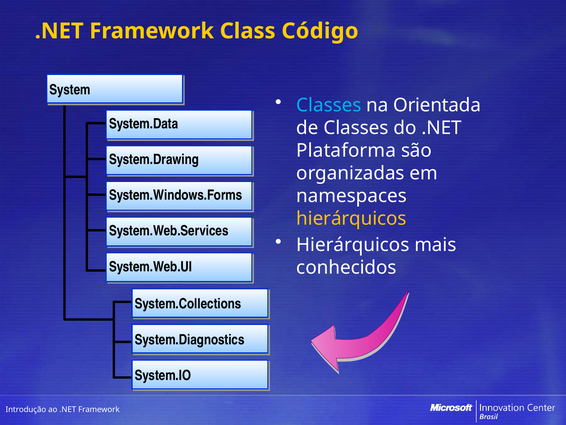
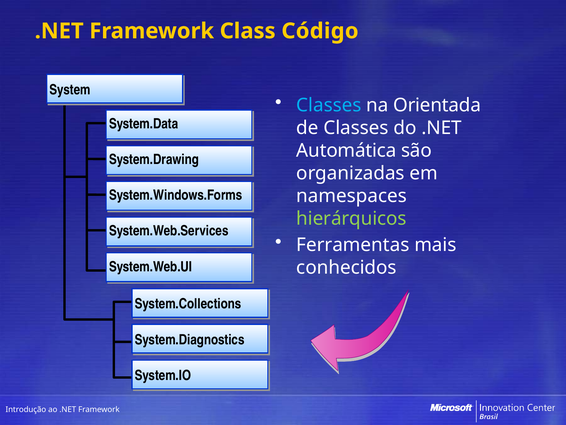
Plataforma: Plataforma -> Automática (346, 150)
hierárquicos colour: yellow -> light green (351, 218)
Hierárquicos: Hierárquicos -> Ferramentas (353, 245)
